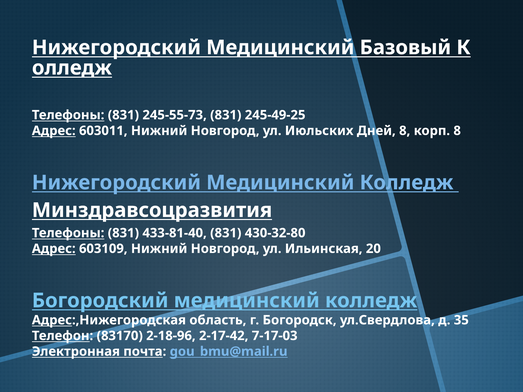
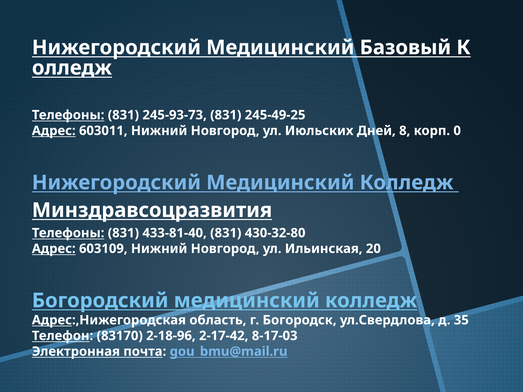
245-55-73: 245-55-73 -> 245-93-73 (175, 115)
корп 8: 8 -> 0 (457, 131)
7-17-03: 7-17-03 -> 8-17-03 (275, 336)
